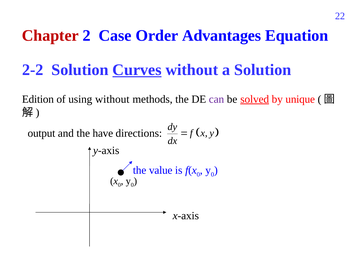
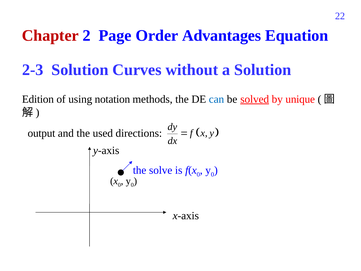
Case: Case -> Page (115, 36)
2-2: 2-2 -> 2-3 (33, 70)
Curves underline: present -> none (137, 70)
using without: without -> notation (112, 99)
can colour: purple -> blue (217, 99)
have: have -> used (103, 133)
value: value -> solve (161, 170)
